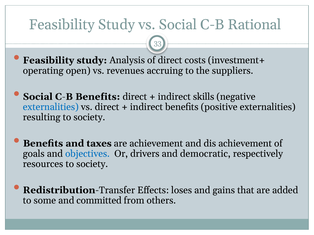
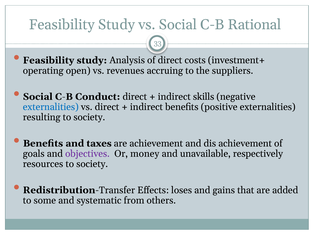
C-B Benefits: Benefits -> Conduct (98, 97)
objectives colour: blue -> purple (87, 154)
drivers: drivers -> money (145, 154)
democratic: democratic -> unavailable (205, 154)
committed: committed -> systematic (99, 201)
